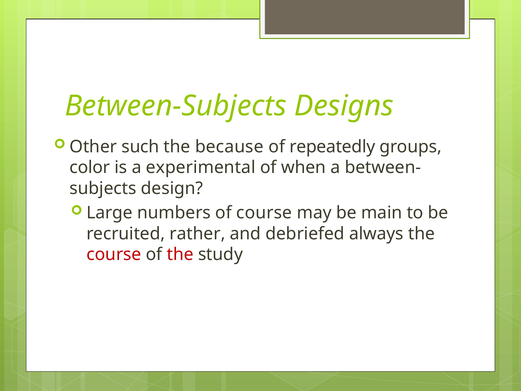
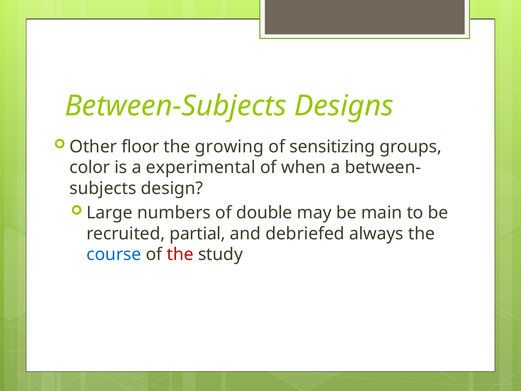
such: such -> floor (140, 147)
because: because -> growing (229, 147)
repeatedly: repeatedly -> sensitizing (332, 147)
of course: course -> double (264, 213)
rather: rather -> partial (198, 233)
course colour: red -> blue (114, 254)
